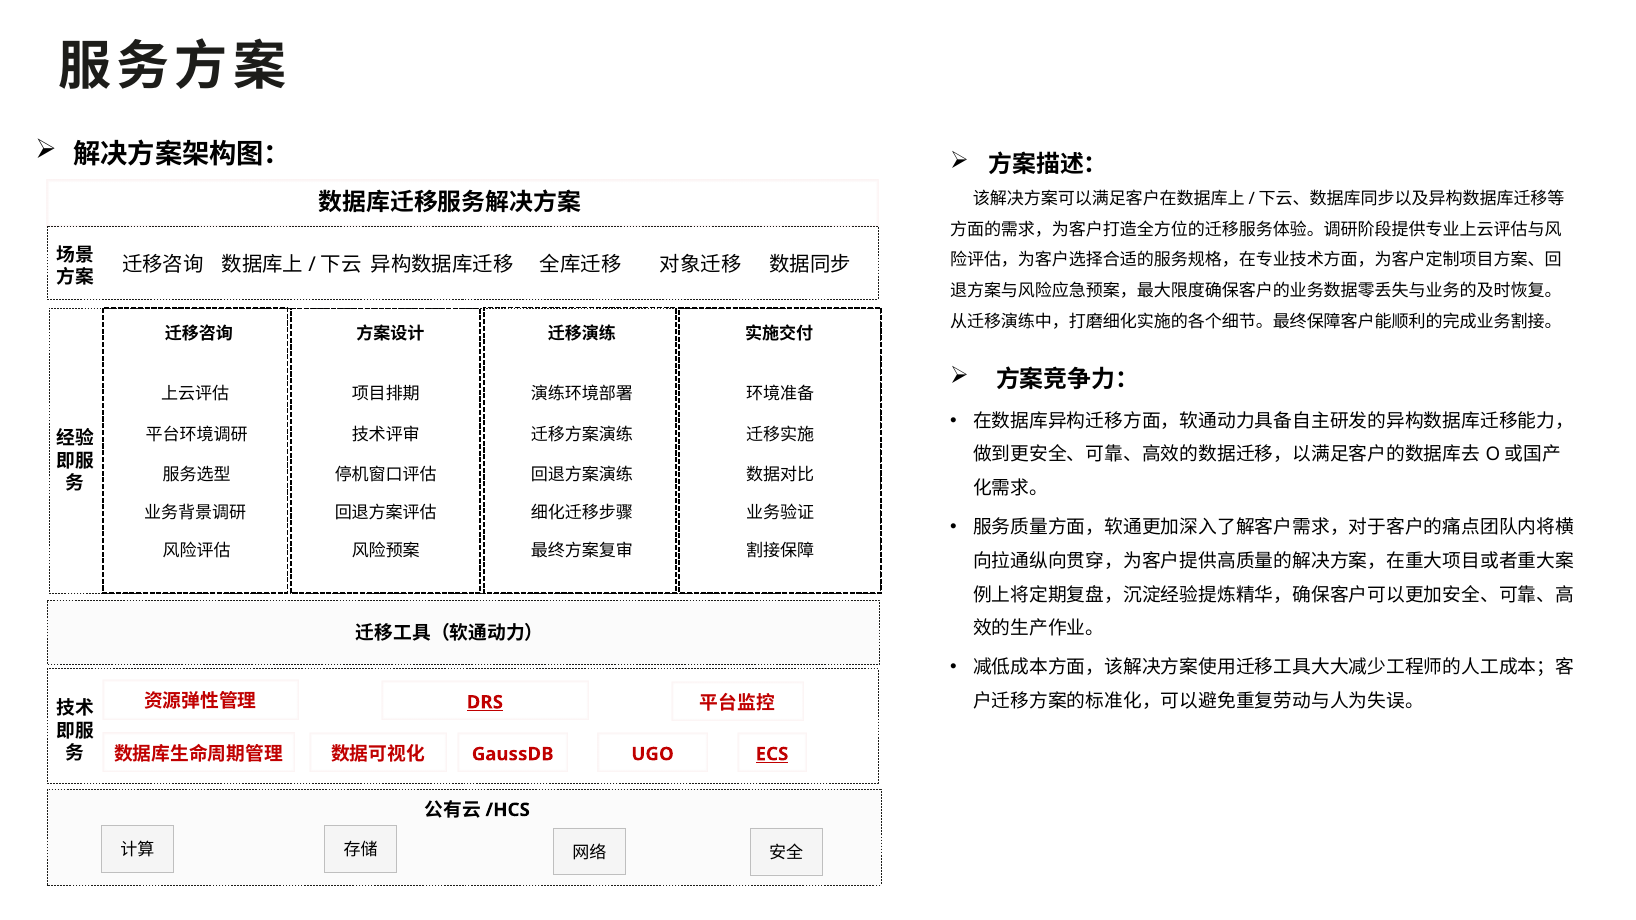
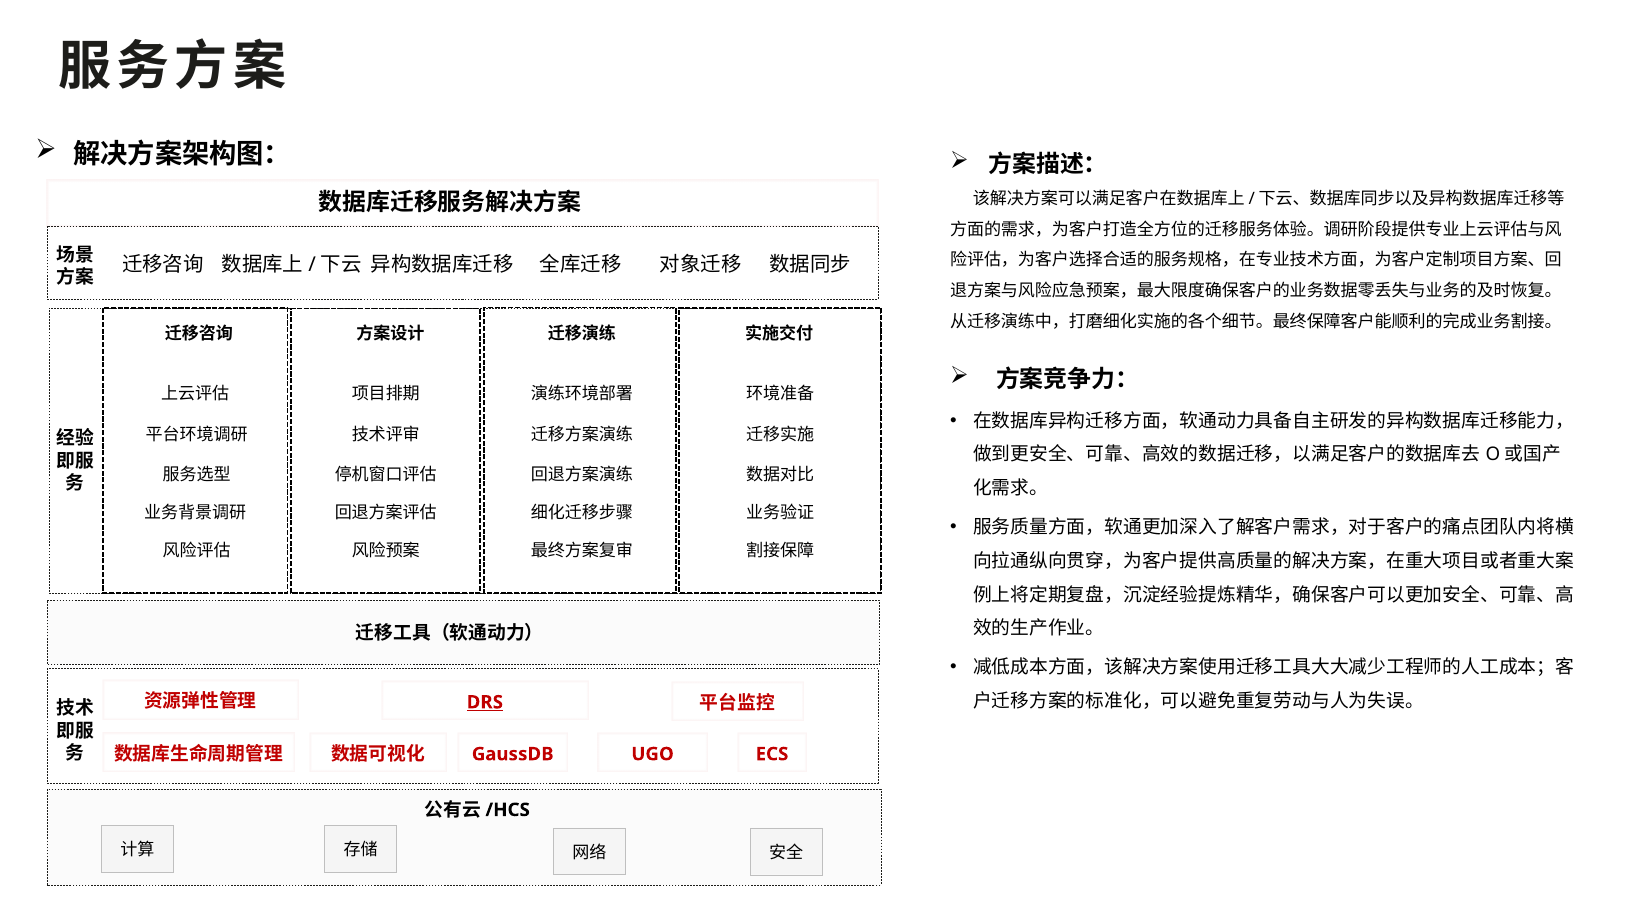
ECS underline: present -> none (772, 754)
